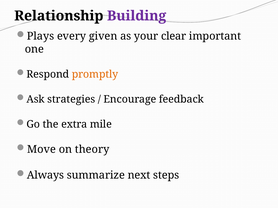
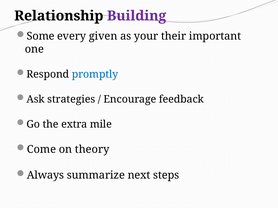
Plays: Plays -> Some (41, 36)
clear: clear -> their (174, 36)
promptly colour: orange -> blue (95, 74)
Move: Move -> Come (41, 150)
